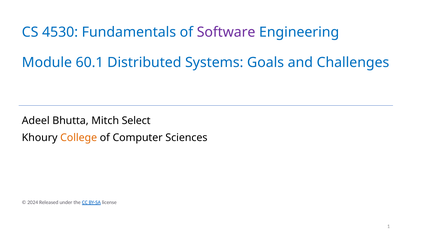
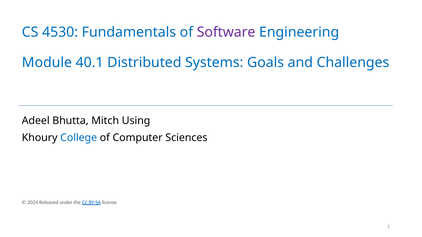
60.1: 60.1 -> 40.1 (90, 63)
Select: Select -> Using (136, 121)
College colour: orange -> blue (79, 138)
